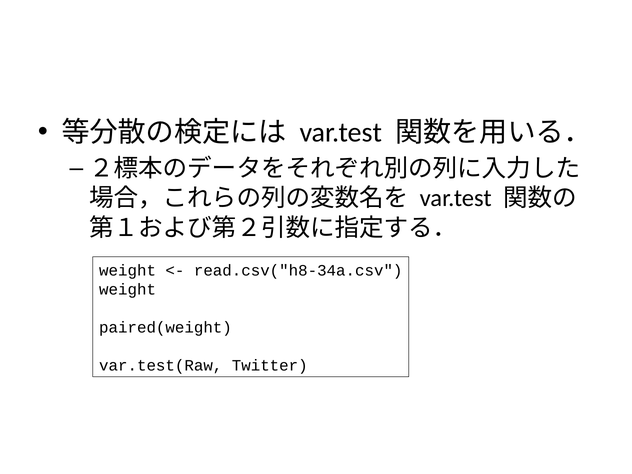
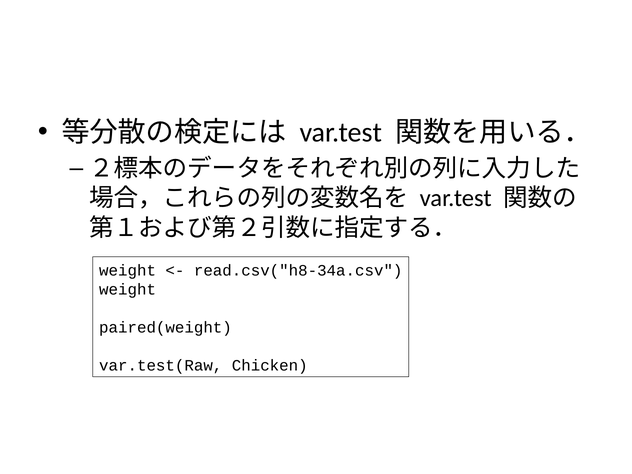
Twitter: Twitter -> Chicken (270, 365)
